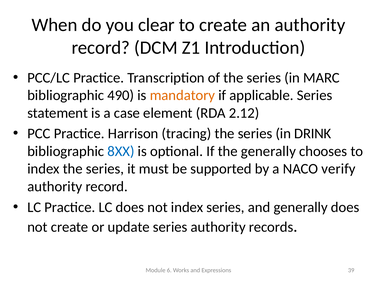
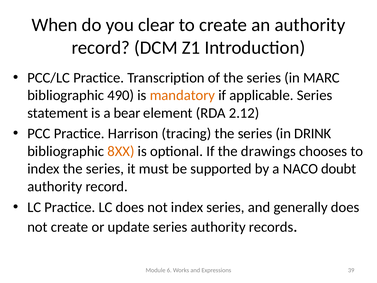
case: case -> bear (127, 113)
8XX colour: blue -> orange (121, 151)
the generally: generally -> drawings (268, 151)
verify: verify -> doubt (339, 169)
